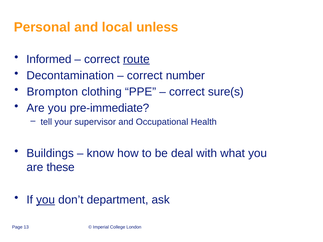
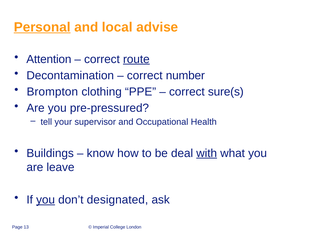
Personal underline: none -> present (42, 27)
unless: unless -> advise (157, 27)
Informed: Informed -> Attention (49, 59)
pre-immediate: pre-immediate -> pre-pressured (109, 108)
with underline: none -> present (207, 153)
these: these -> leave (60, 167)
department: department -> designated (117, 200)
